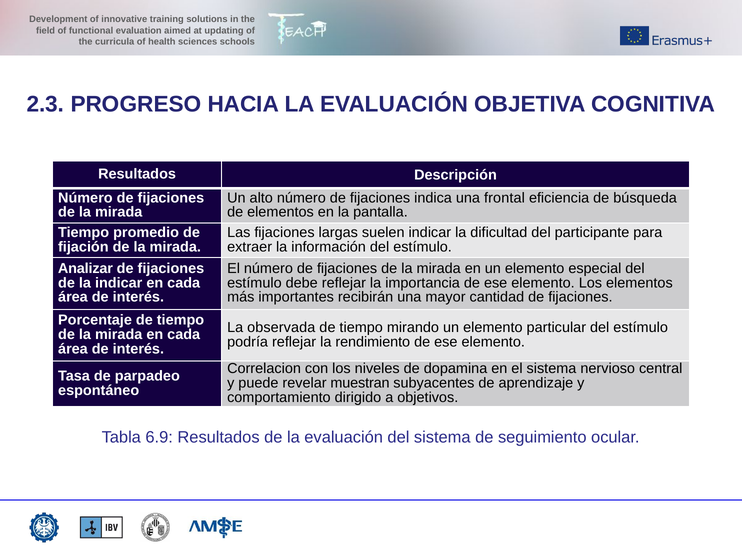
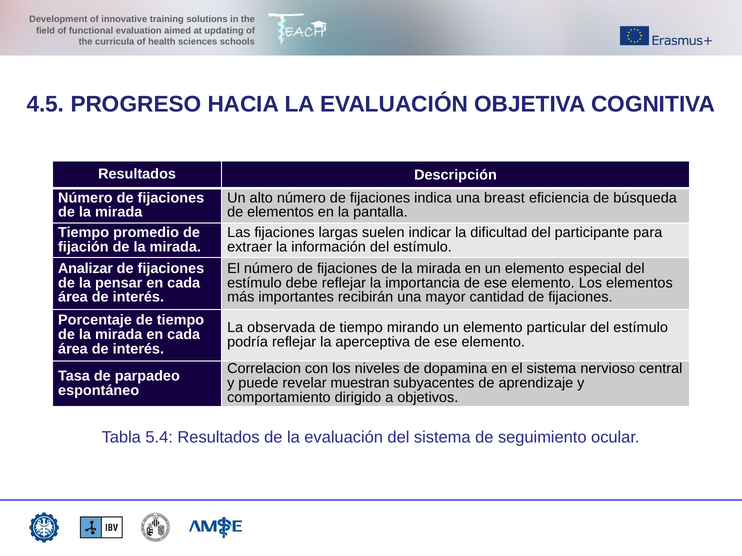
2.3: 2.3 -> 4.5 (45, 104)
frontal: frontal -> breast (504, 198)
la indicar: indicar -> pensar (119, 283)
rendimiento: rendimiento -> aperceptiva (373, 342)
6.9: 6.9 -> 5.4 (159, 438)
